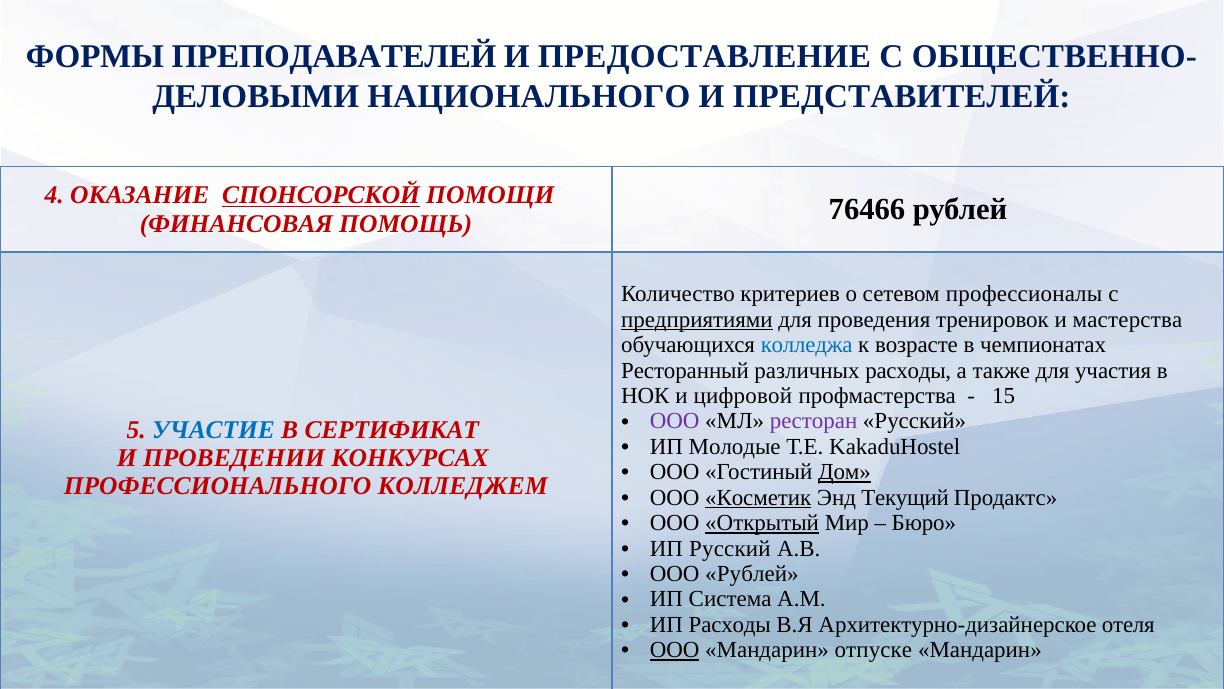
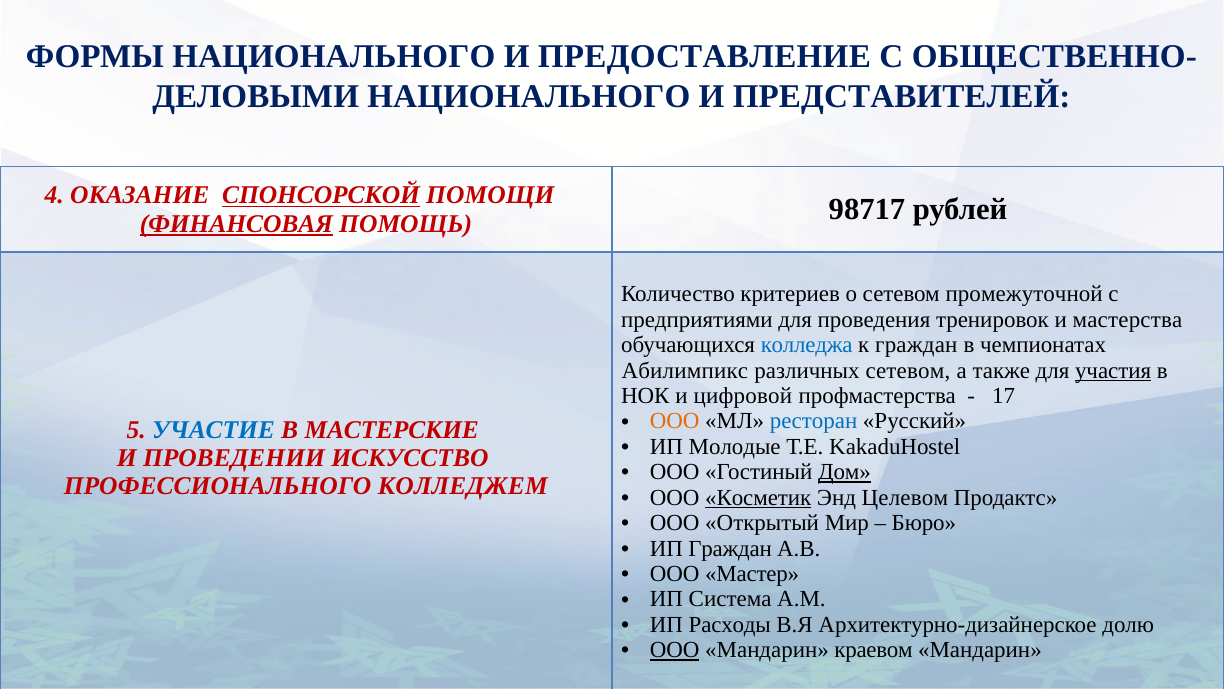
ФОРМЫ ПРЕПОДАВАТЕЛЕЙ: ПРЕПОДАВАТЕЛЕЙ -> НАЦИОНАЛЬНОГО (334, 57)
ФИНАНСОВАЯ underline: none -> present (236, 224)
76466: 76466 -> 98717 (867, 209)
профессионалы: профессионалы -> промежуточной (1024, 294)
предприятиями underline: present -> none (697, 319)
к возрасте: возрасте -> граждан (916, 345)
Ресторанный: Ресторанный -> Абилимпикс (685, 370)
различных расходы: расходы -> сетевом (908, 370)
участия underline: none -> present (1113, 370)
15: 15 -> 17 (1004, 396)
ООО colour: purple -> orange (675, 421)
ресторан colour: purple -> blue (814, 421)
СЕРТИФИКАТ: СЕРТИФИКАТ -> МАСТЕРСКИЕ (392, 429)
КОНКУРСАХ: КОНКУРСАХ -> ИСКУССТВО (410, 458)
Текущий: Текущий -> Целевом (905, 497)
Открытый underline: present -> none (762, 523)
ИП Русский: Русский -> Граждан (730, 548)
ООО Рублей: Рублей -> Мастер (752, 574)
отеля: отеля -> долю (1128, 624)
отпуске: отпуске -> краевом (874, 650)
